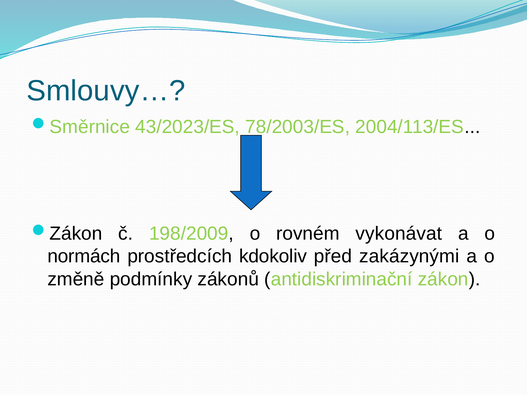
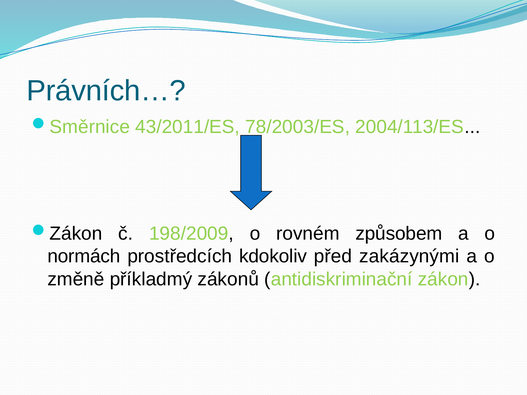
Smlouvy…: Smlouvy… -> Právních… (106, 91)
43/2023/ES: 43/2023/ES -> 43/2011/ES (188, 127)
vykonávat: vykonávat -> způsobem (399, 234)
podmínky: podmínky -> příkladmý (151, 279)
